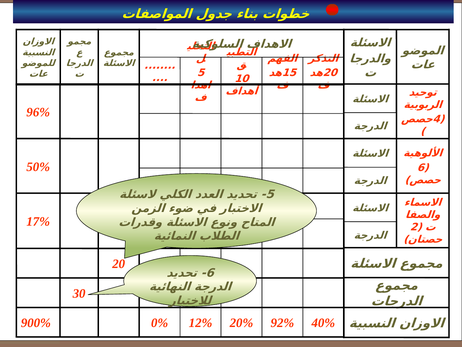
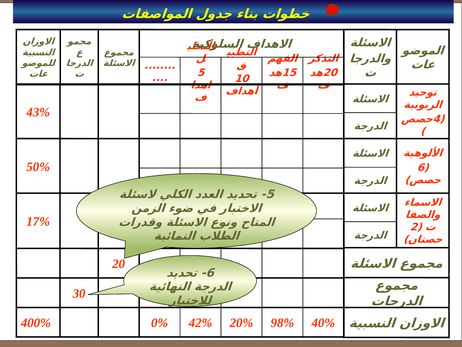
96%: 96% -> 43% (38, 112)
900%: 900% -> 400% (36, 323)
12%: 12% -> 42% (201, 323)
92%: 92% -> 98% (282, 323)
